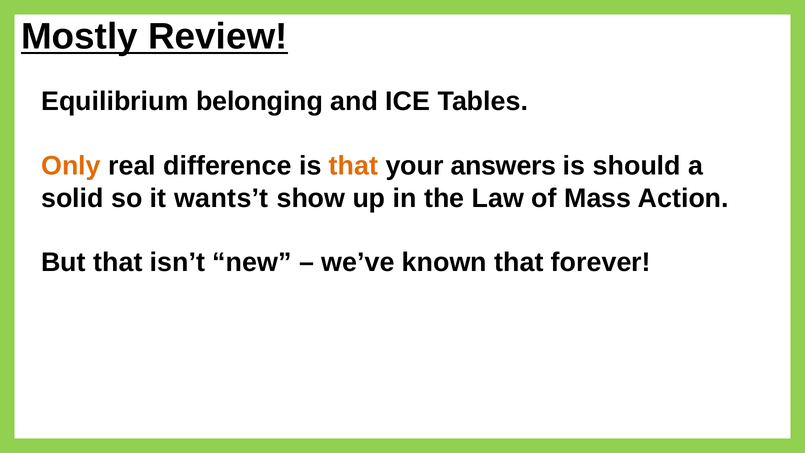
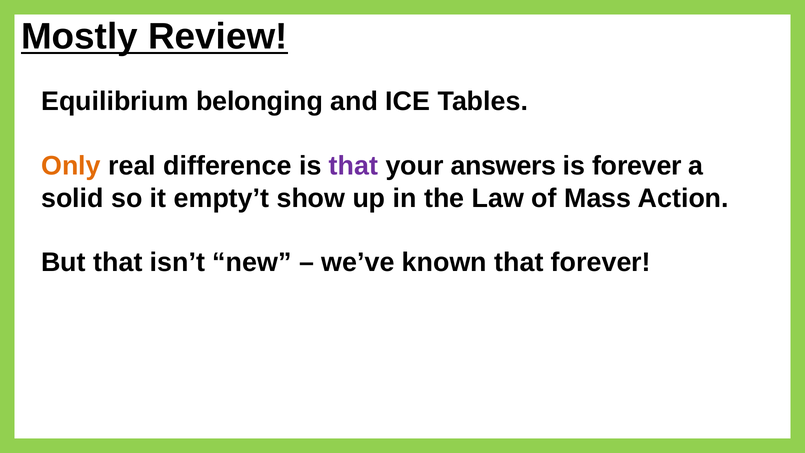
that colour: orange -> purple (353, 166)
is should: should -> forever (637, 166)
wants’t: wants’t -> empty’t (221, 198)
